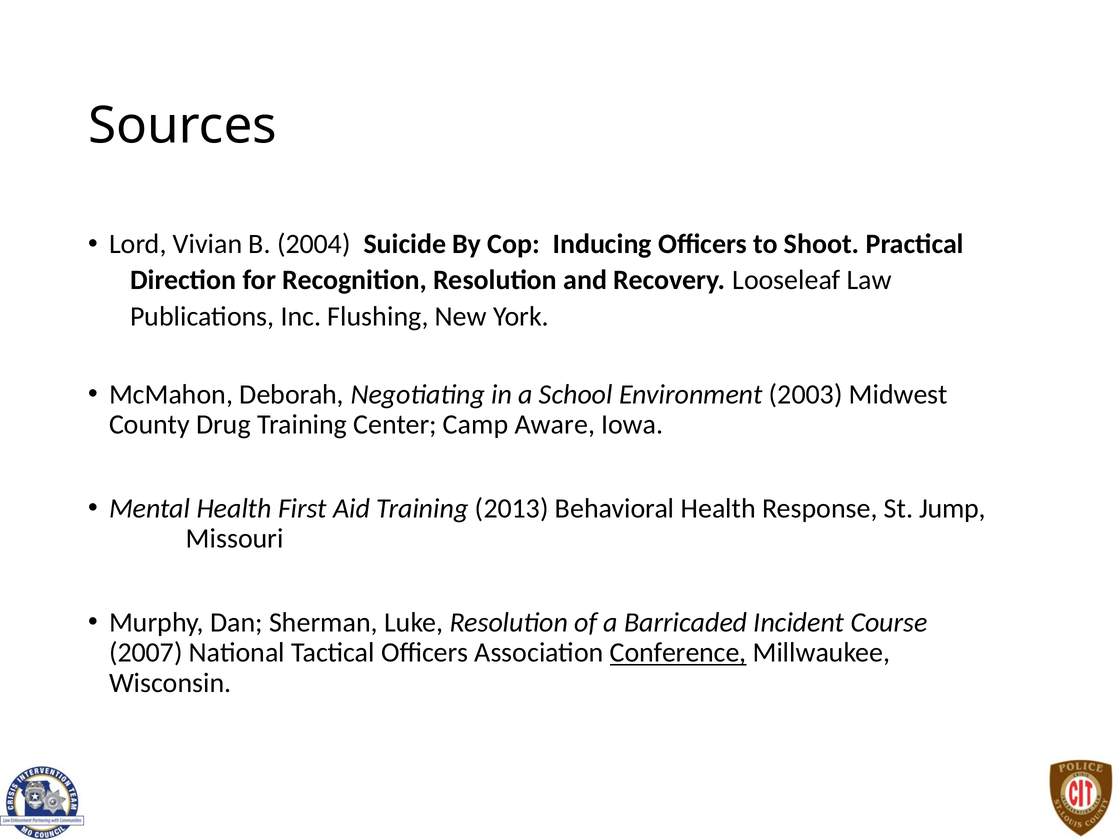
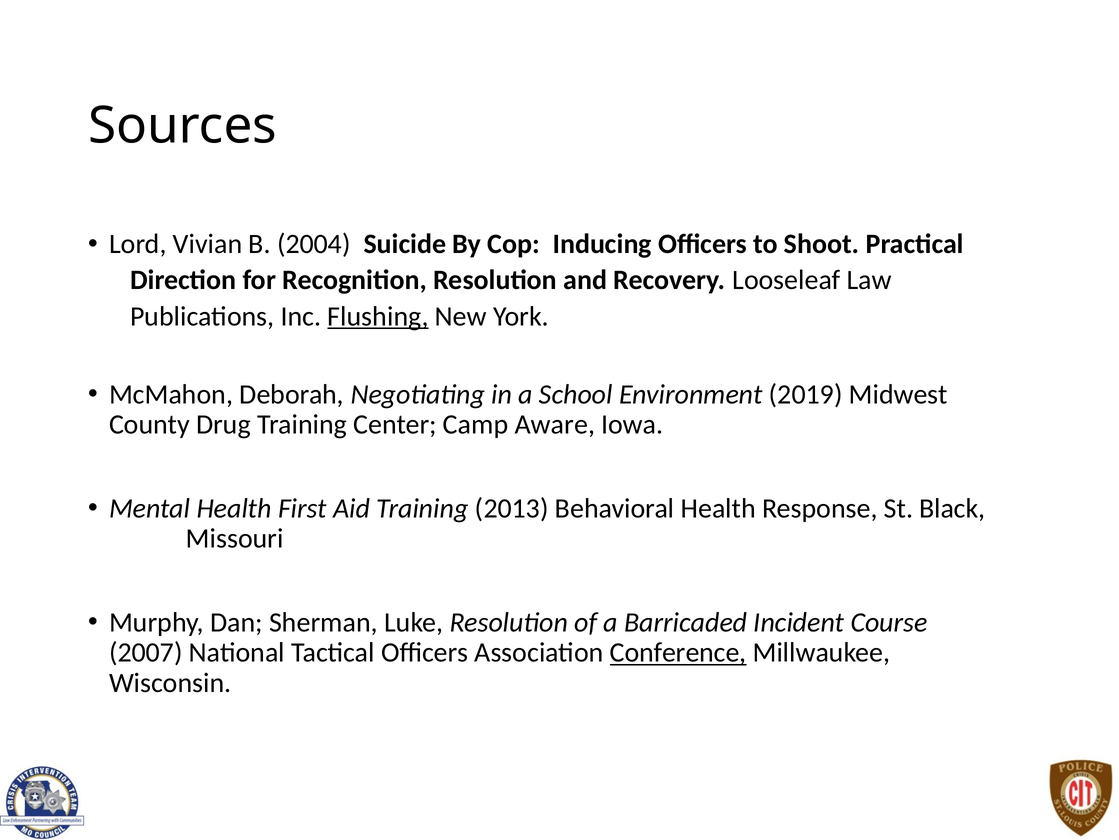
Flushing underline: none -> present (378, 316)
2003: 2003 -> 2019 (806, 394)
Jump: Jump -> Black (952, 508)
